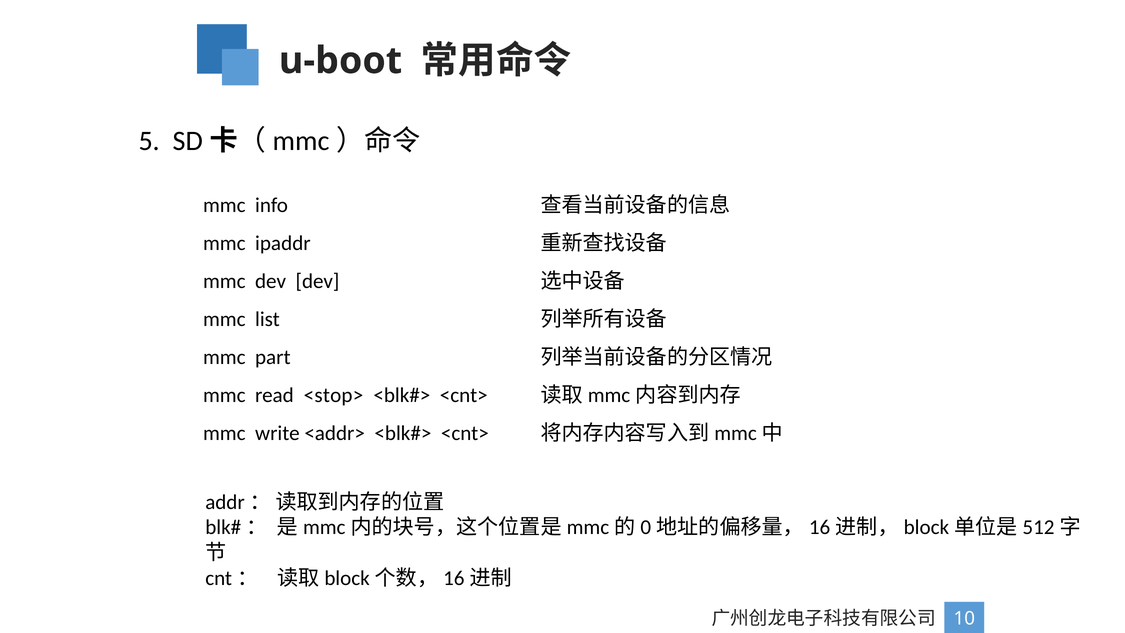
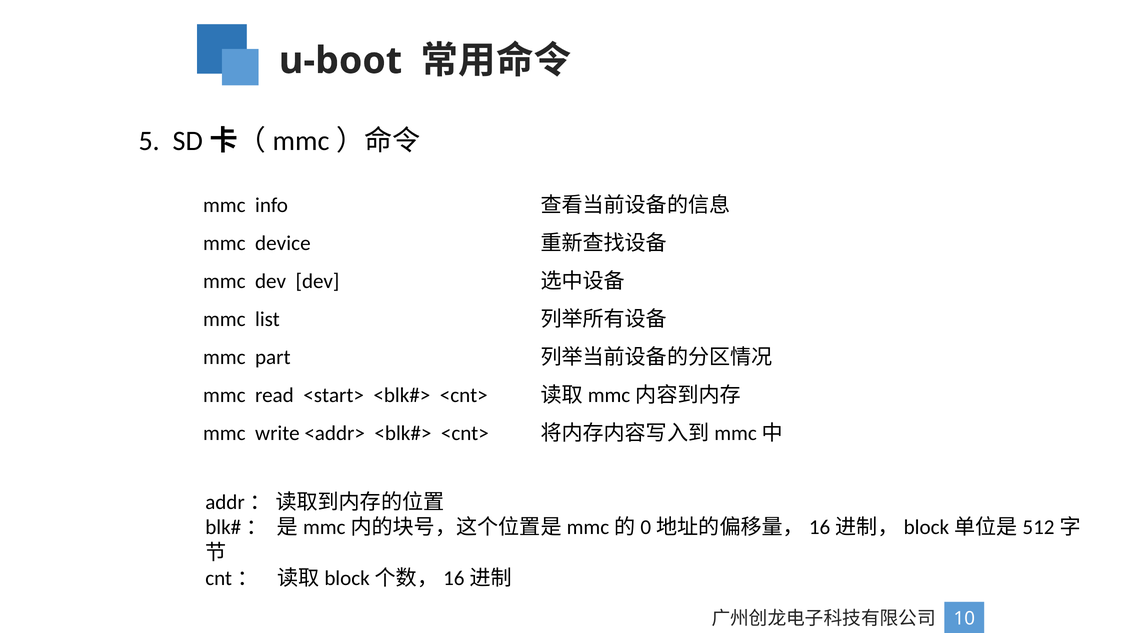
ipaddr: ipaddr -> device (283, 243)
<stop>: <stop> -> <start> (334, 395)
